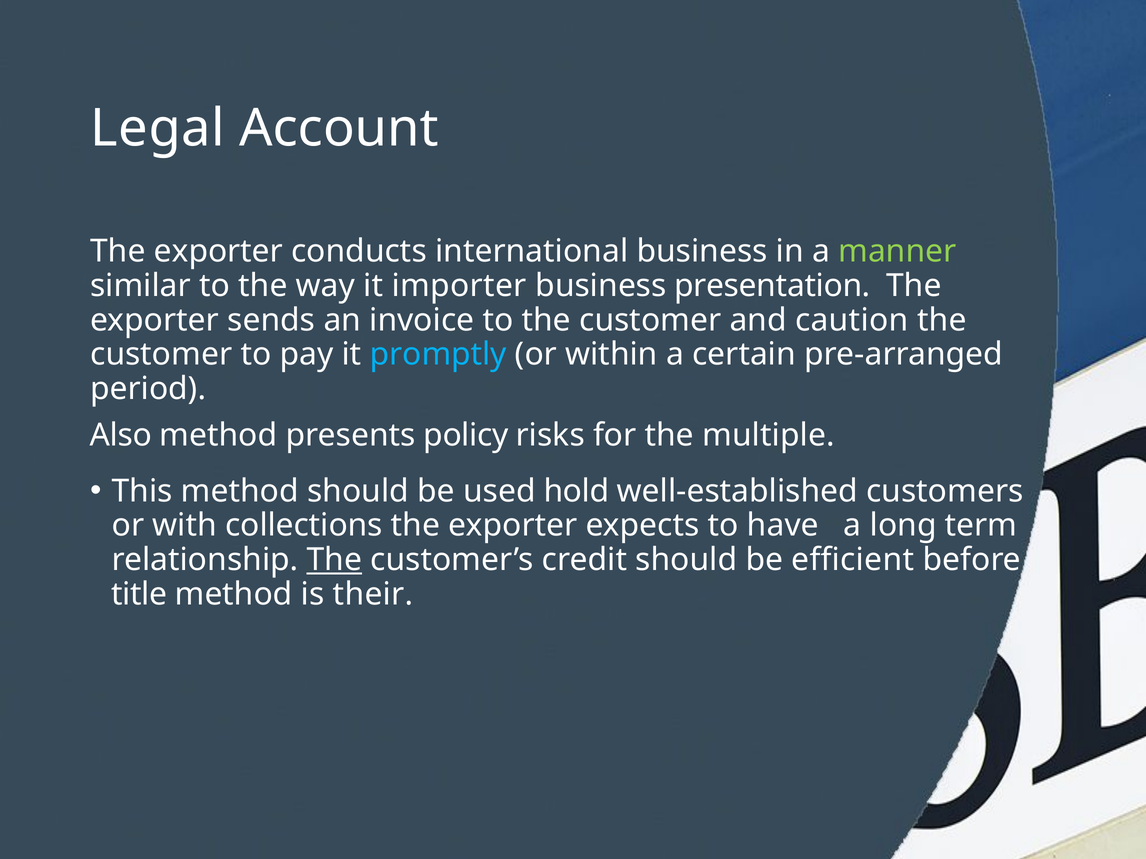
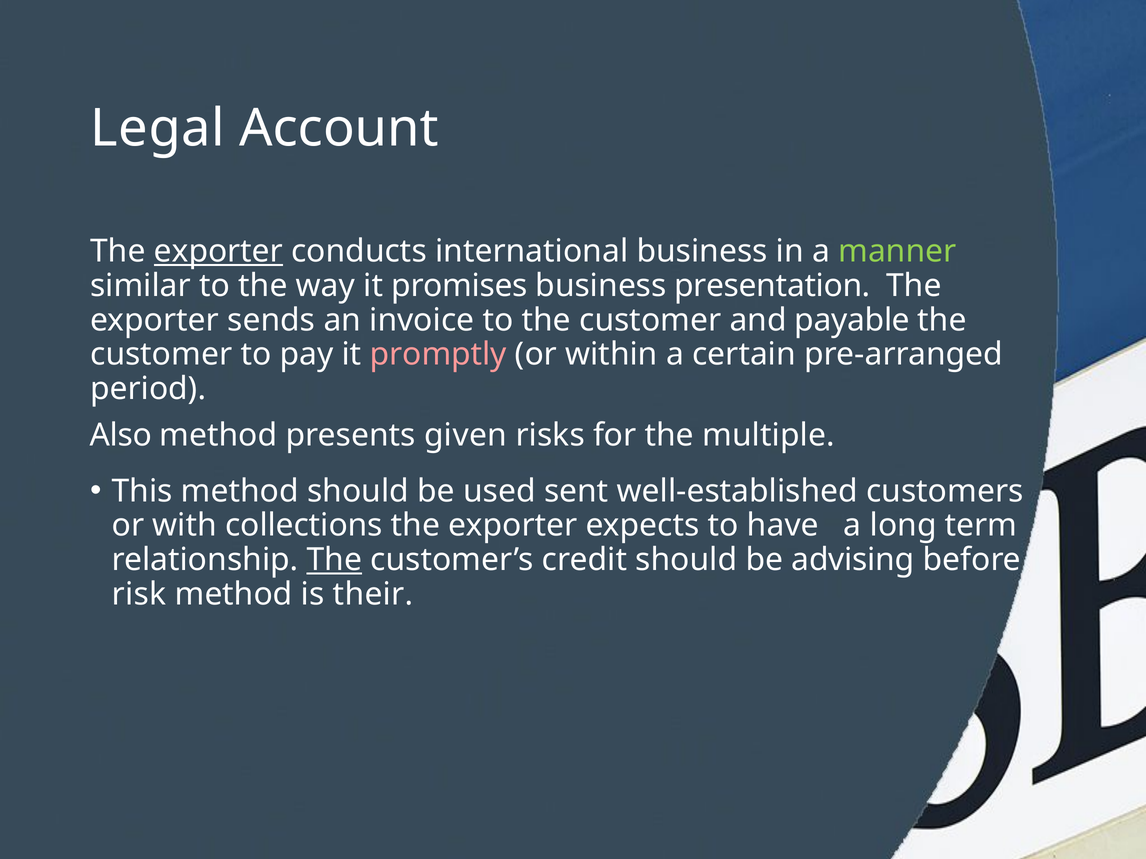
exporter underline: none -> present (218, 252)
importer: importer -> promises (459, 286)
caution: caution -> payable (852, 320)
promptly colour: light blue -> pink (438, 355)
policy: policy -> given (466, 435)
hold: hold -> sent (576, 491)
efficient: efficient -> advising (853, 560)
title: title -> risk (139, 594)
